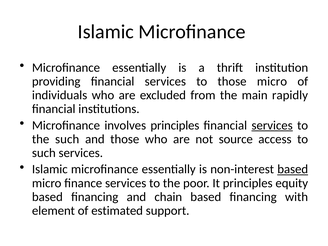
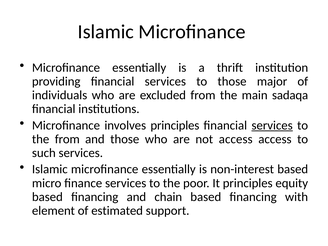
those micro: micro -> major (272, 81)
rapidly: rapidly -> sadaqa (290, 95)
the such: such -> from (67, 139)
not source: source -> access (236, 139)
based underline: present -> none (293, 169)
